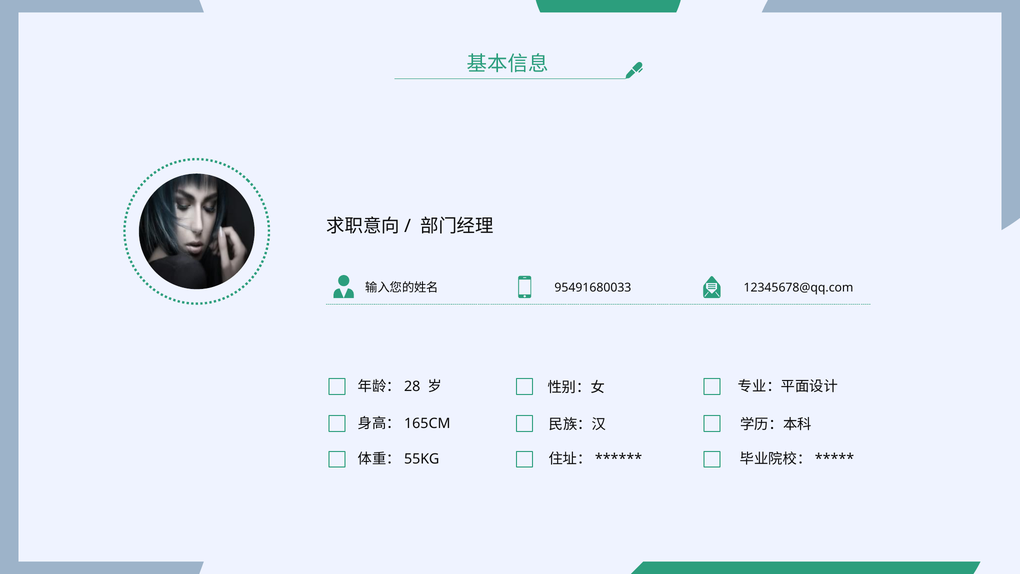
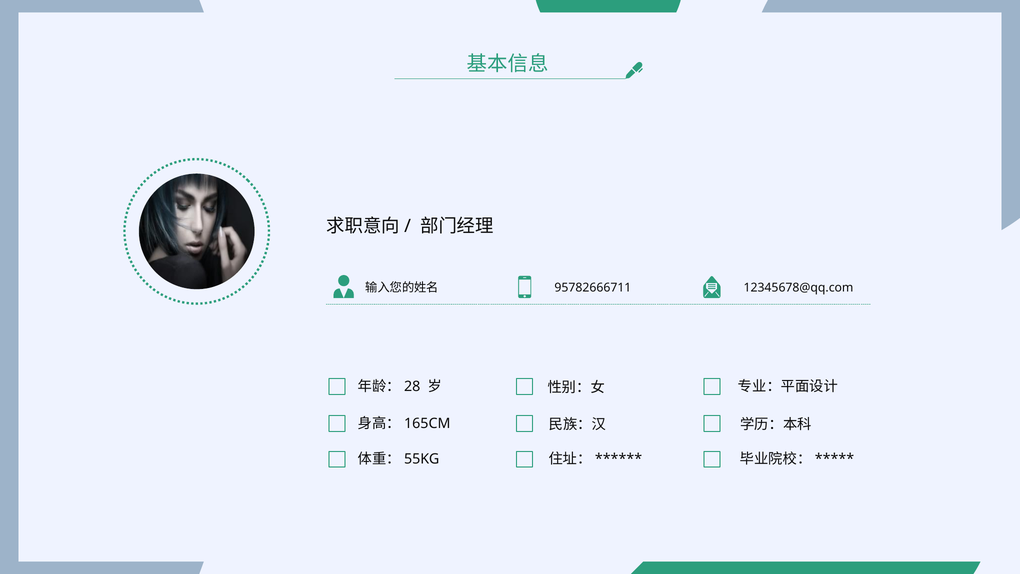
95491680033: 95491680033 -> 95782666711 (593, 288)
